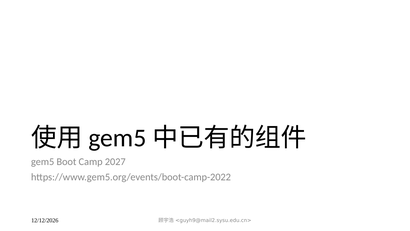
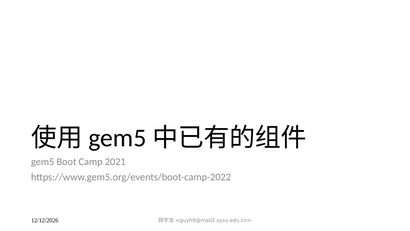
2027: 2027 -> 2021 (115, 161)
